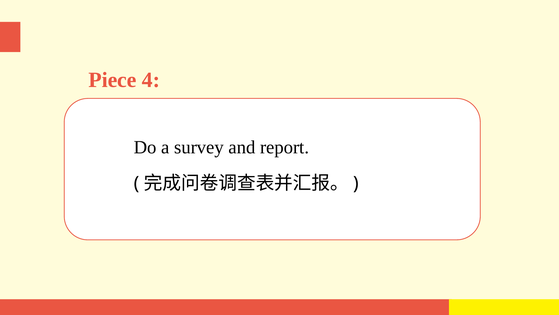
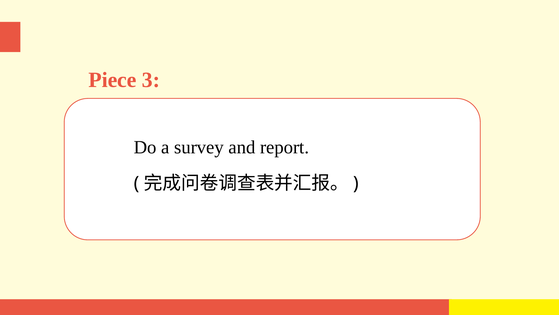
4: 4 -> 3 (151, 80)
